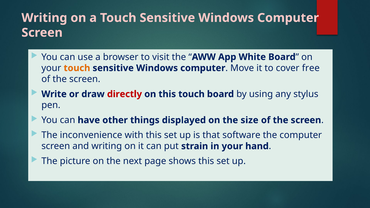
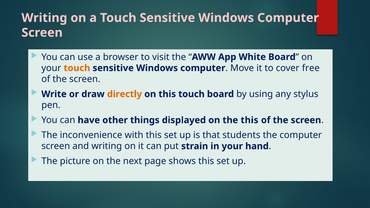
directly colour: red -> orange (124, 94)
the size: size -> this (250, 120)
software: software -> students (241, 135)
